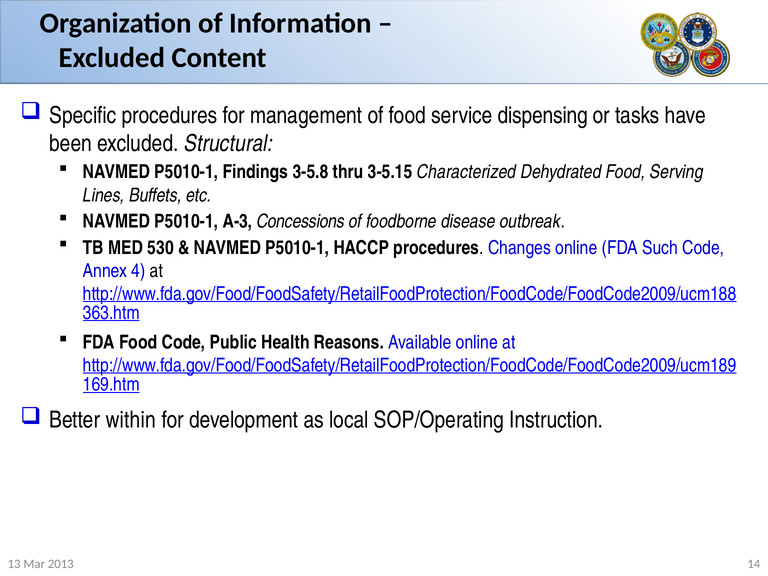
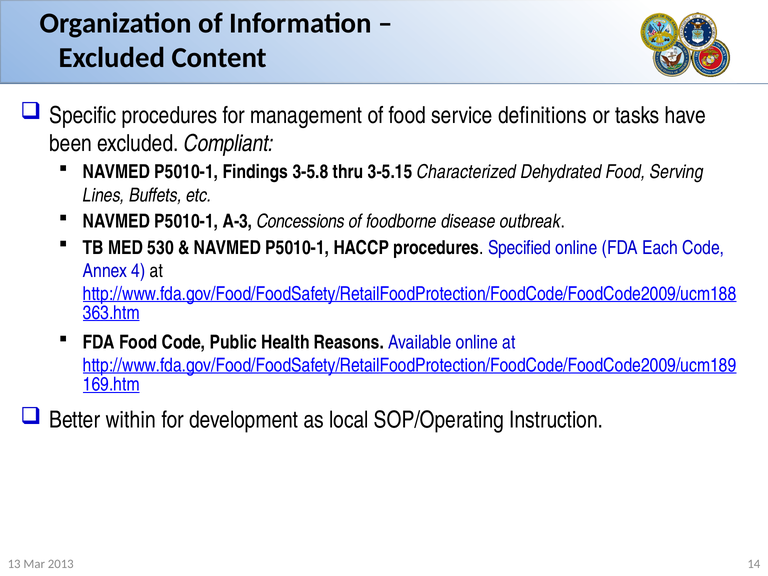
dispensing: dispensing -> definitions (543, 116)
Structural: Structural -> Compliant (229, 144)
Changes: Changes -> Specified (520, 248)
Such: Such -> Each (660, 248)
